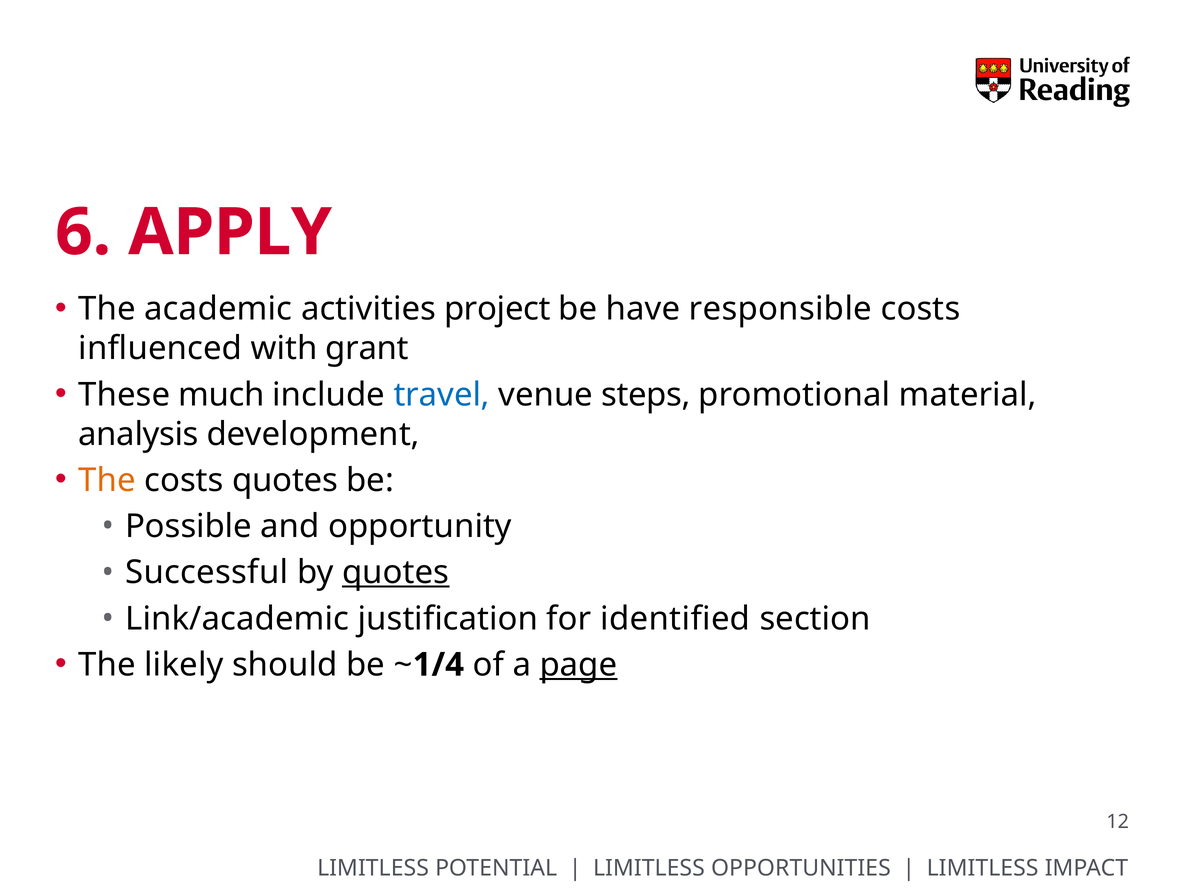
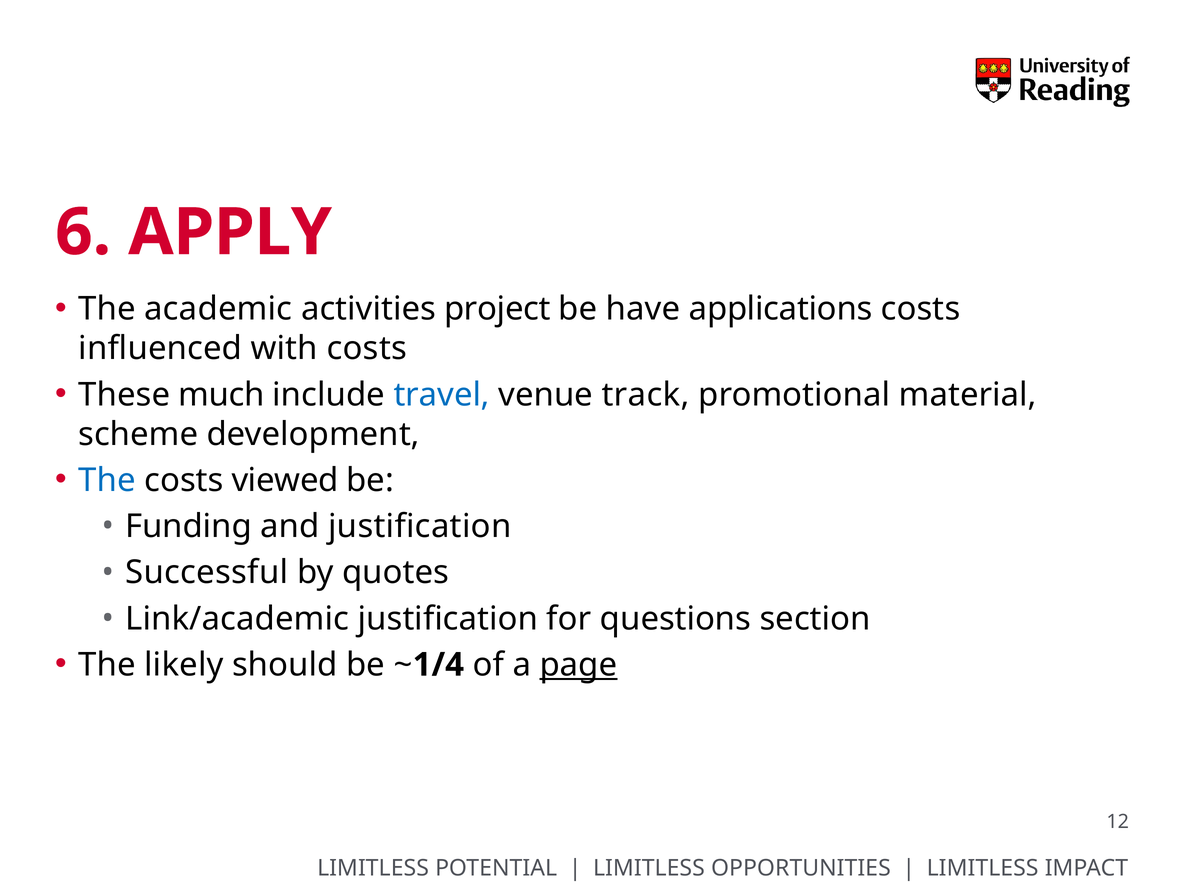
responsible: responsible -> applications (781, 309)
with grant: grant -> costs (367, 349)
steps: steps -> track (646, 395)
analysis: analysis -> scheme (138, 434)
The colour: orange -> blue (107, 481)
costs quotes: quotes -> viewed (285, 481)
Possible: Possible -> Funding (189, 527)
and opportunity: opportunity -> justification (420, 527)
quotes underline: present -> none (396, 573)
identified: identified -> questions (676, 619)
